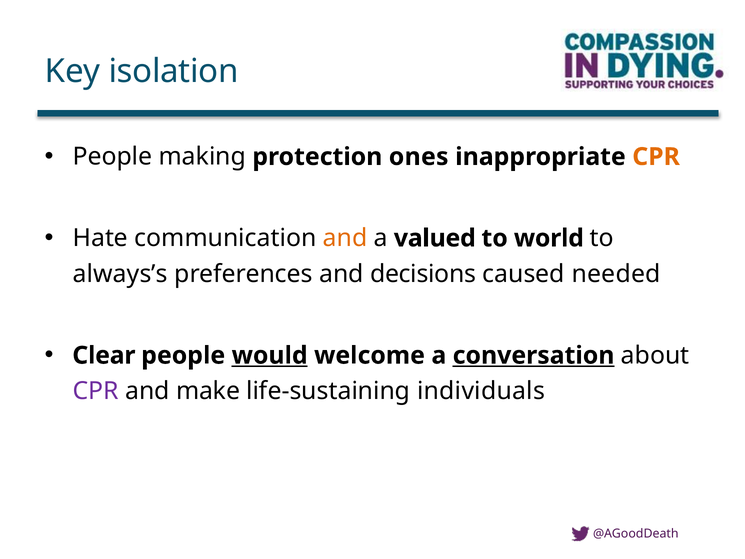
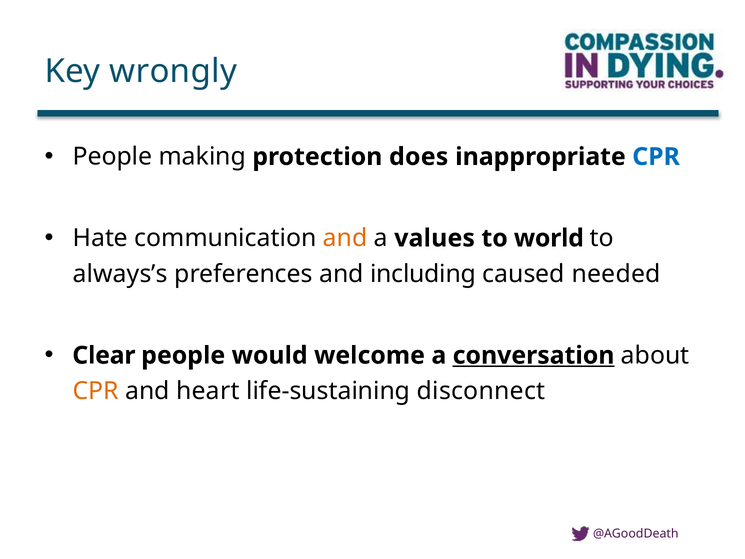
isolation: isolation -> wrongly (173, 71)
ones: ones -> does (419, 157)
CPR colour: orange -> blue (656, 157)
valued: valued -> values (435, 238)
decisions: decisions -> including (423, 274)
would underline: present -> none (270, 355)
CPR colour: purple -> orange (96, 391)
make: make -> heart (208, 391)
individuals: individuals -> disconnect (481, 391)
